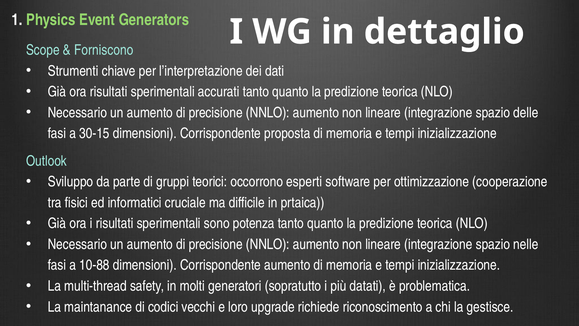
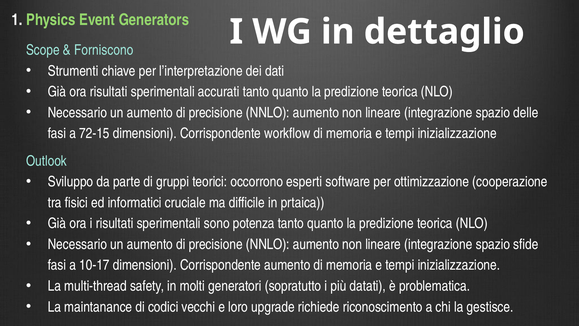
30-15: 30-15 -> 72-15 (94, 133)
proposta: proposta -> workflow (287, 133)
nelle: nelle -> sfide (526, 244)
10-88: 10-88 -> 10-17 (94, 265)
